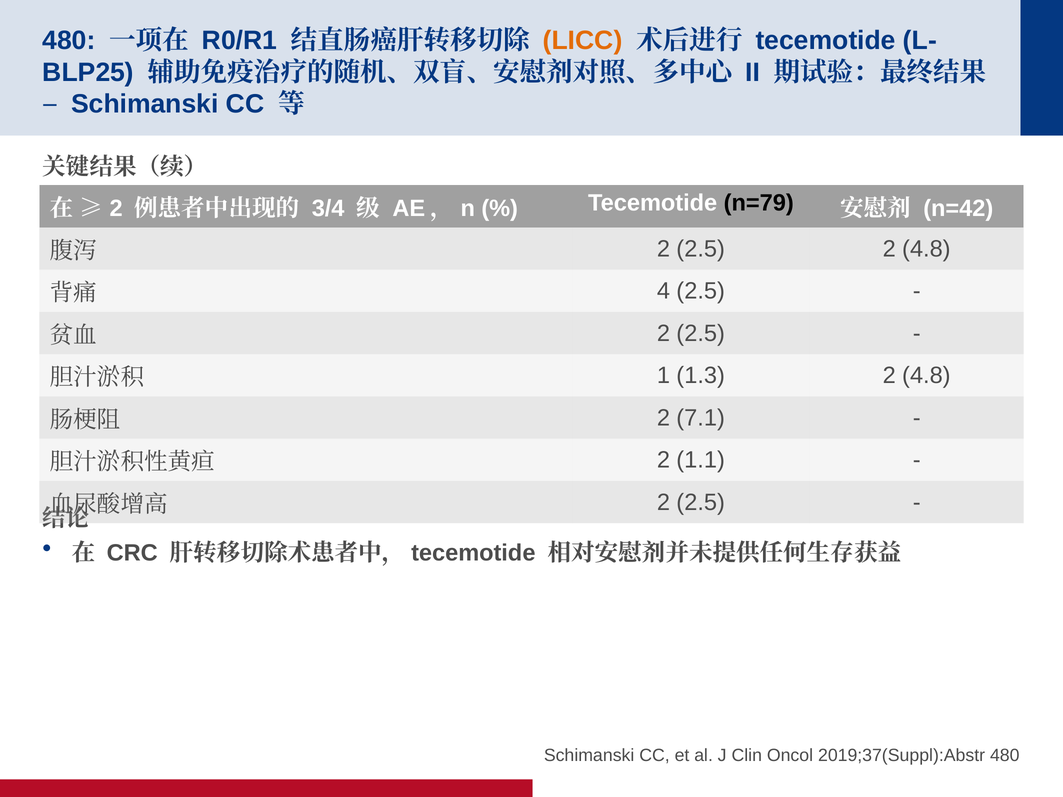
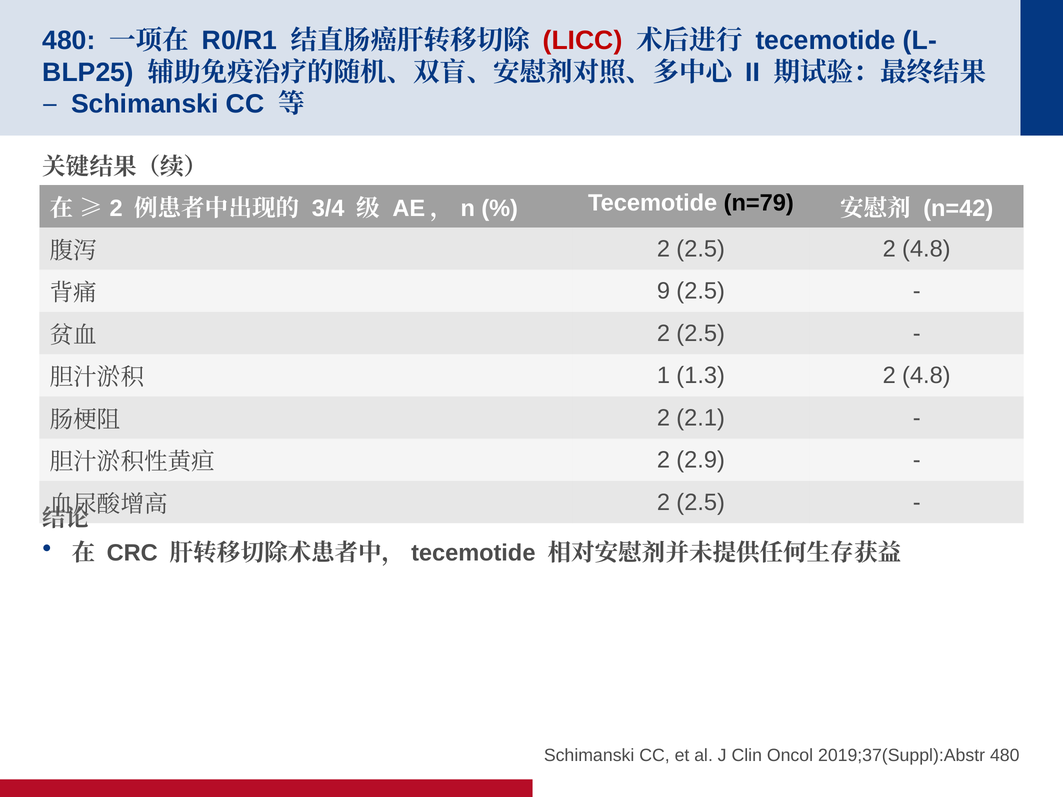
LICC colour: orange -> red (583, 40)
4: 4 -> 9 (663, 291)
7.1: 7.1 -> 2.1 (701, 418)
1.1: 1.1 -> 2.9 (701, 460)
